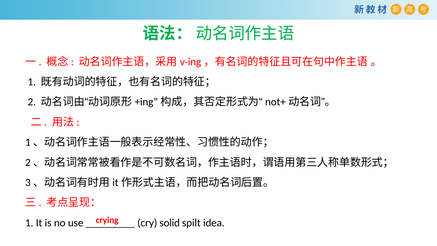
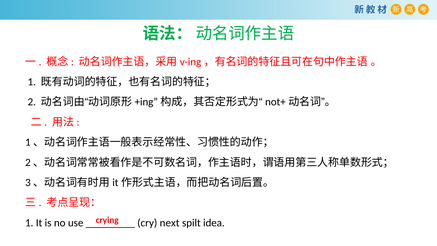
solid: solid -> next (170, 223)
